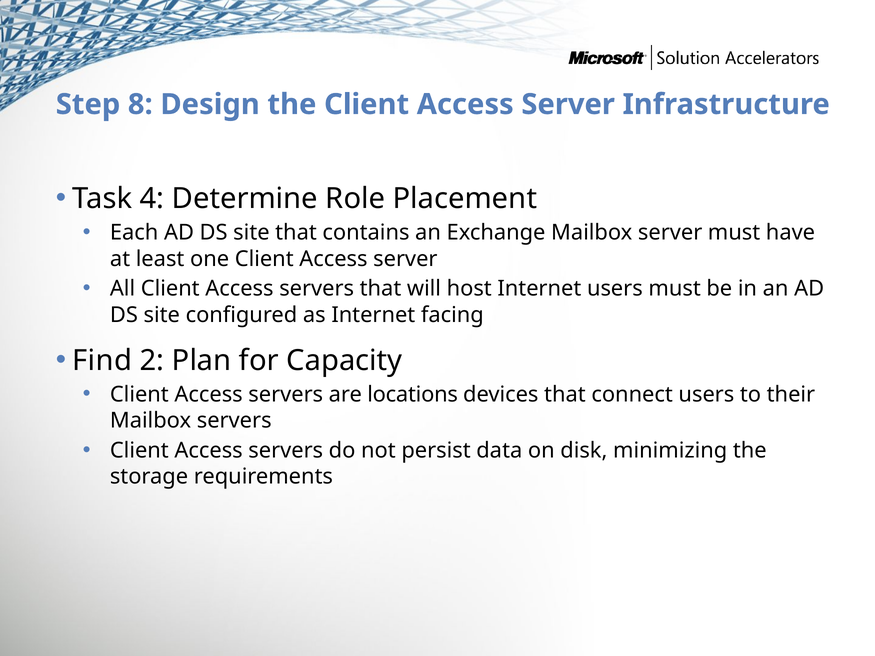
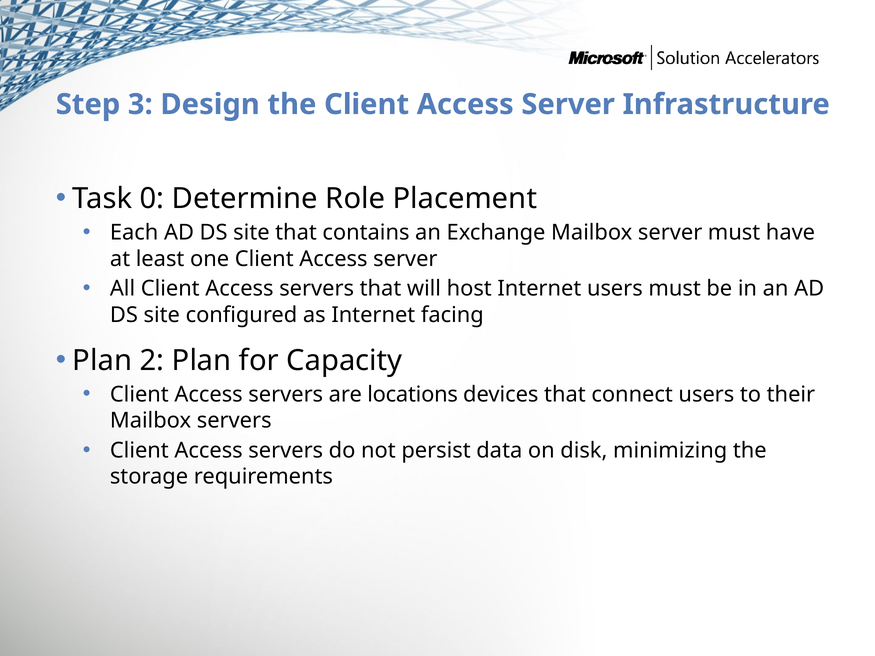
8: 8 -> 3 (140, 104)
4: 4 -> 0 (152, 199)
Find: Find -> Plan (102, 361)
